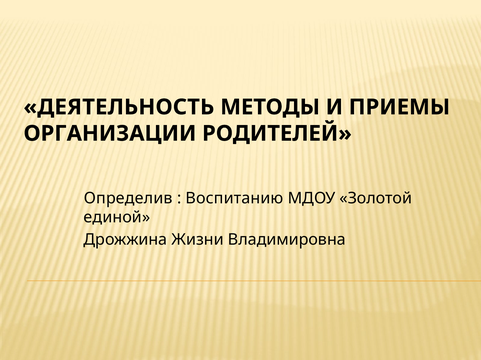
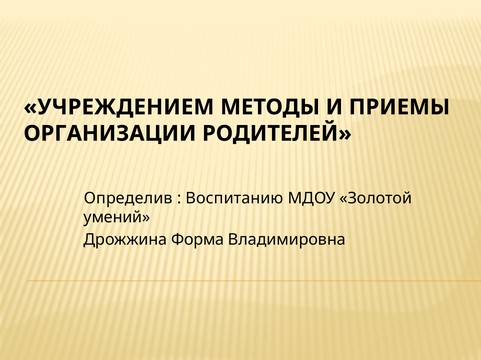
ДЕЯТЕЛЬНОСТЬ: ДЕЯТЕЛЬНОСТЬ -> УЧРЕЖДЕНИЕМ (119, 107)
единой: единой -> умений (117, 218)
Жизни: Жизни -> Форма (198, 240)
